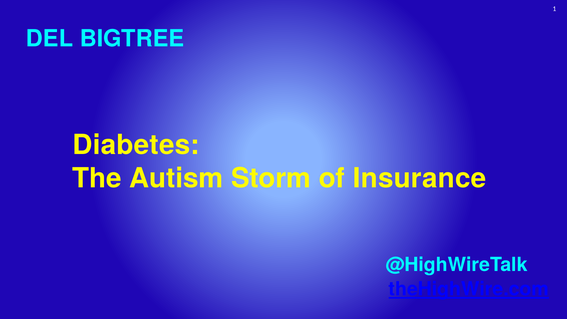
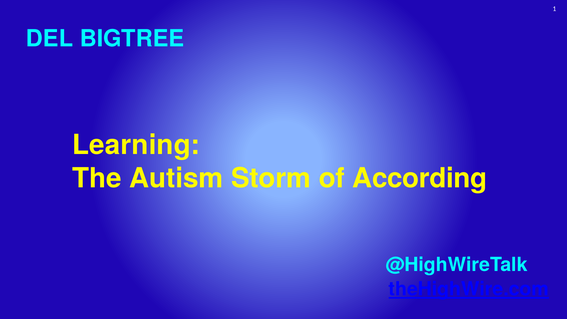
Diabetes: Diabetes -> Learning (136, 145)
Insurance: Insurance -> According (420, 178)
